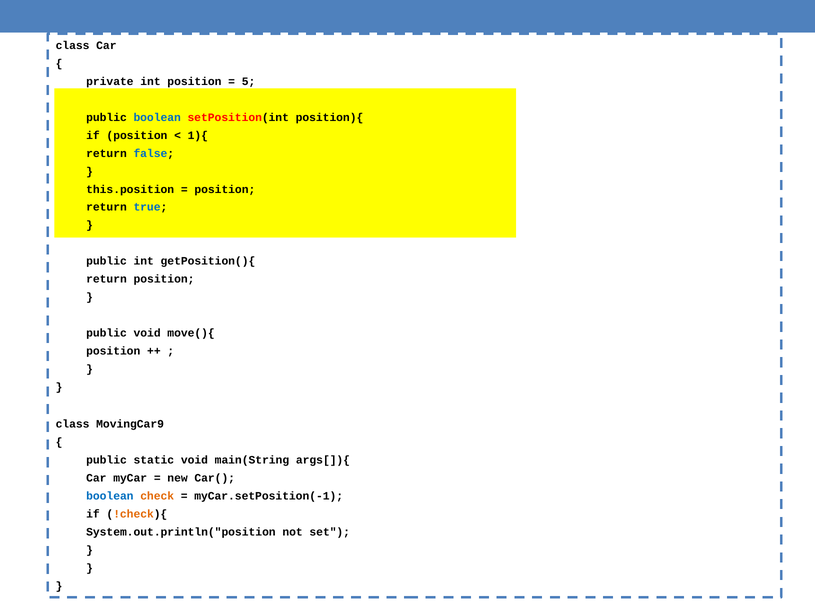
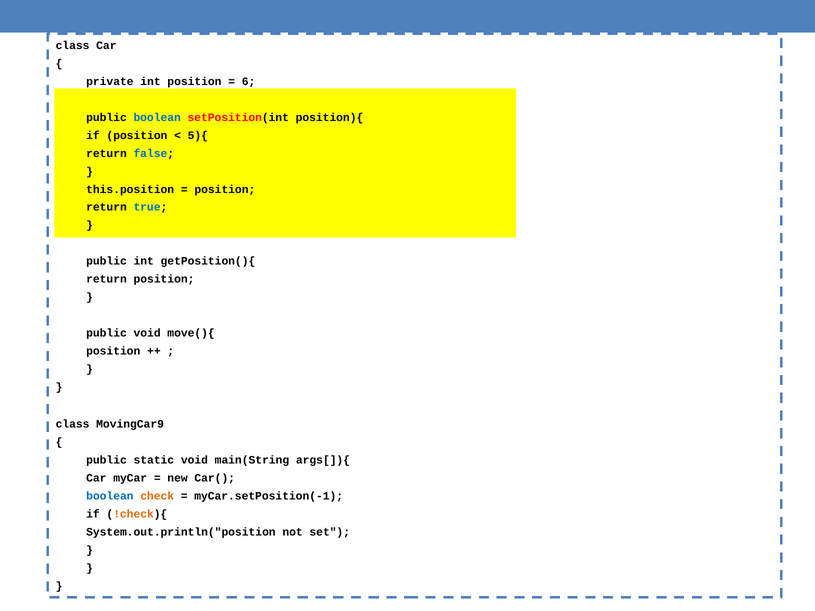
5: 5 -> 6 (249, 82)
1){: 1){ -> 5){ (198, 135)
